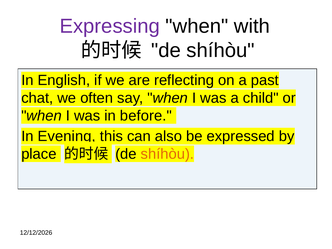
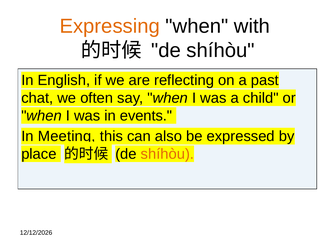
Expressing colour: purple -> orange (110, 26)
before: before -> events (146, 116)
Evening: Evening -> Meeting (67, 136)
